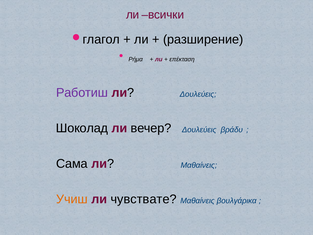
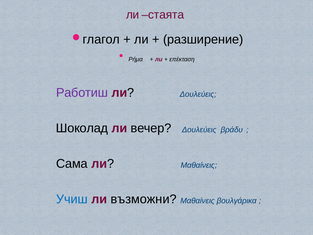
всички: всички -> стаята (163, 15)
Учиш colour: orange -> blue (72, 199)
чувствате: чувствате -> възможни (144, 199)
